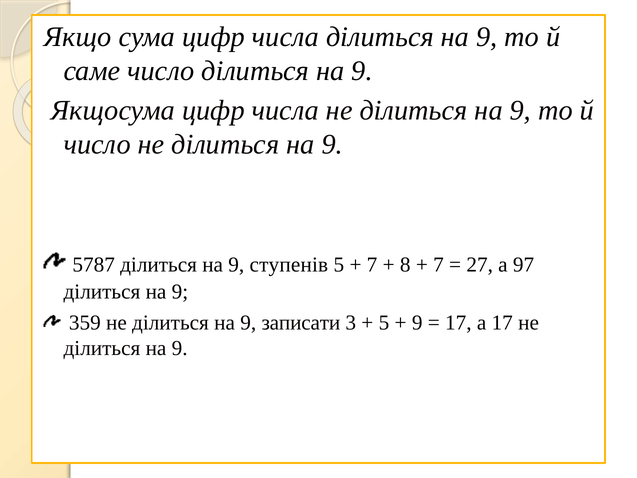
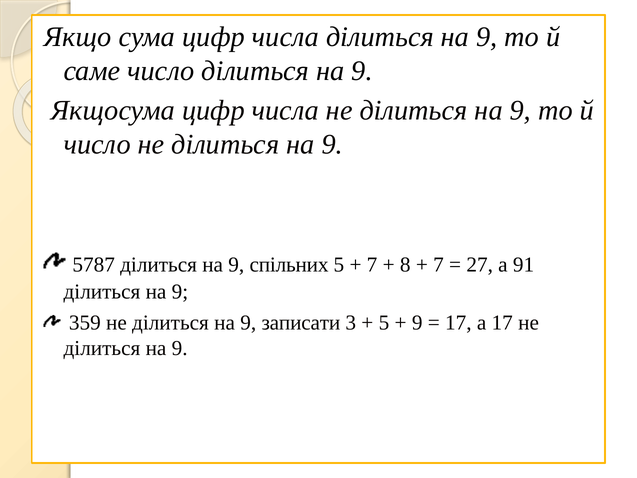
ступенів: ступенів -> спільних (289, 265)
97: 97 -> 91 (524, 265)
